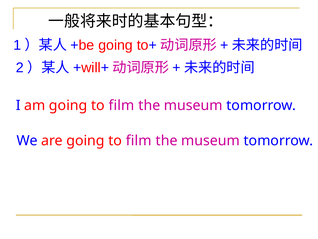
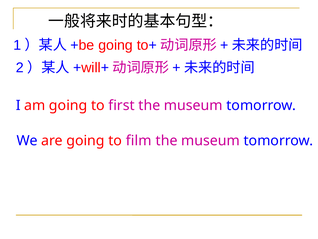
am going to film: film -> first (122, 105)
